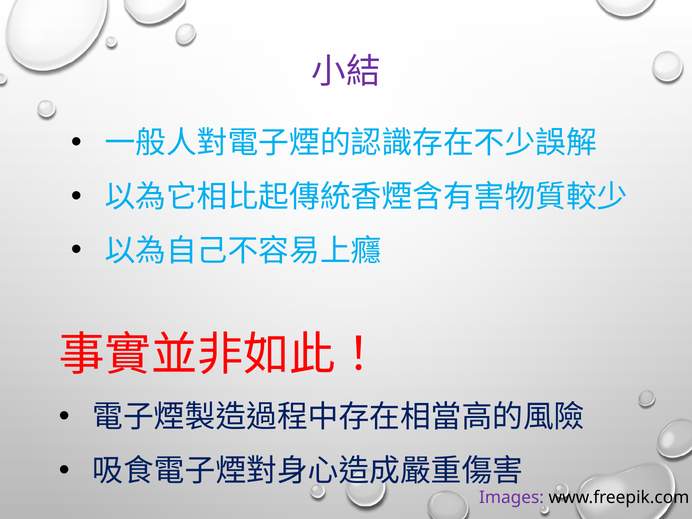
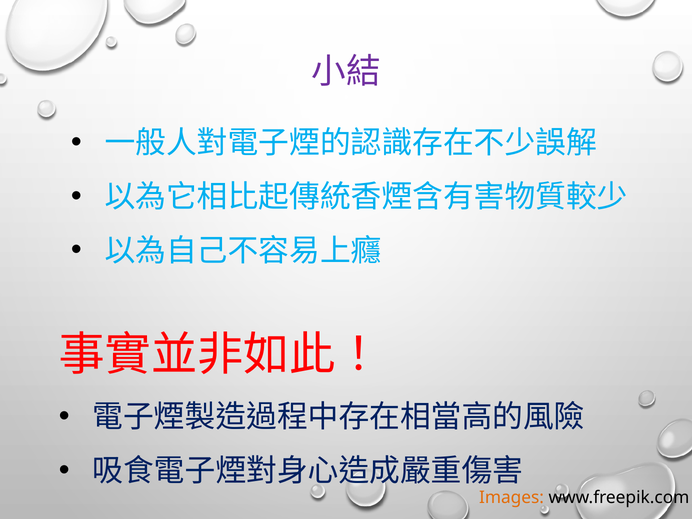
Images colour: purple -> orange (512, 497)
